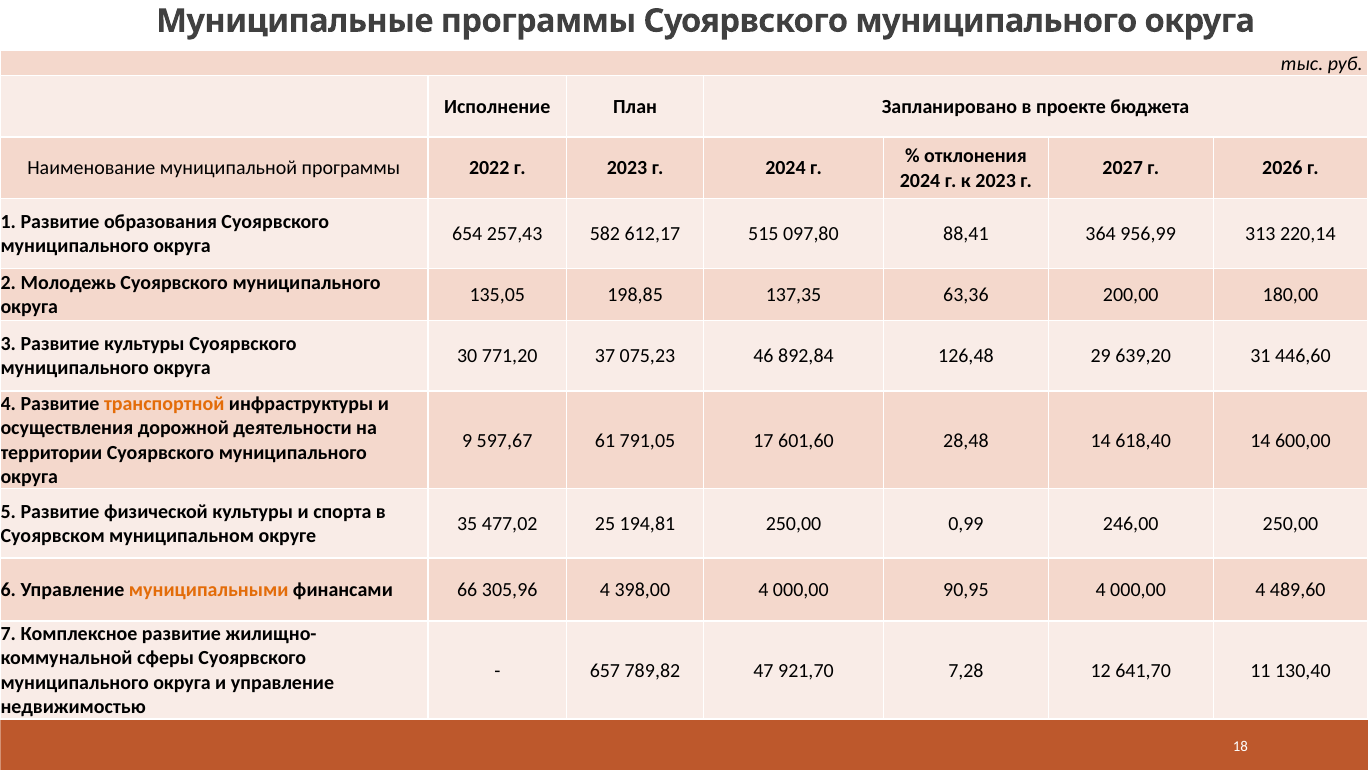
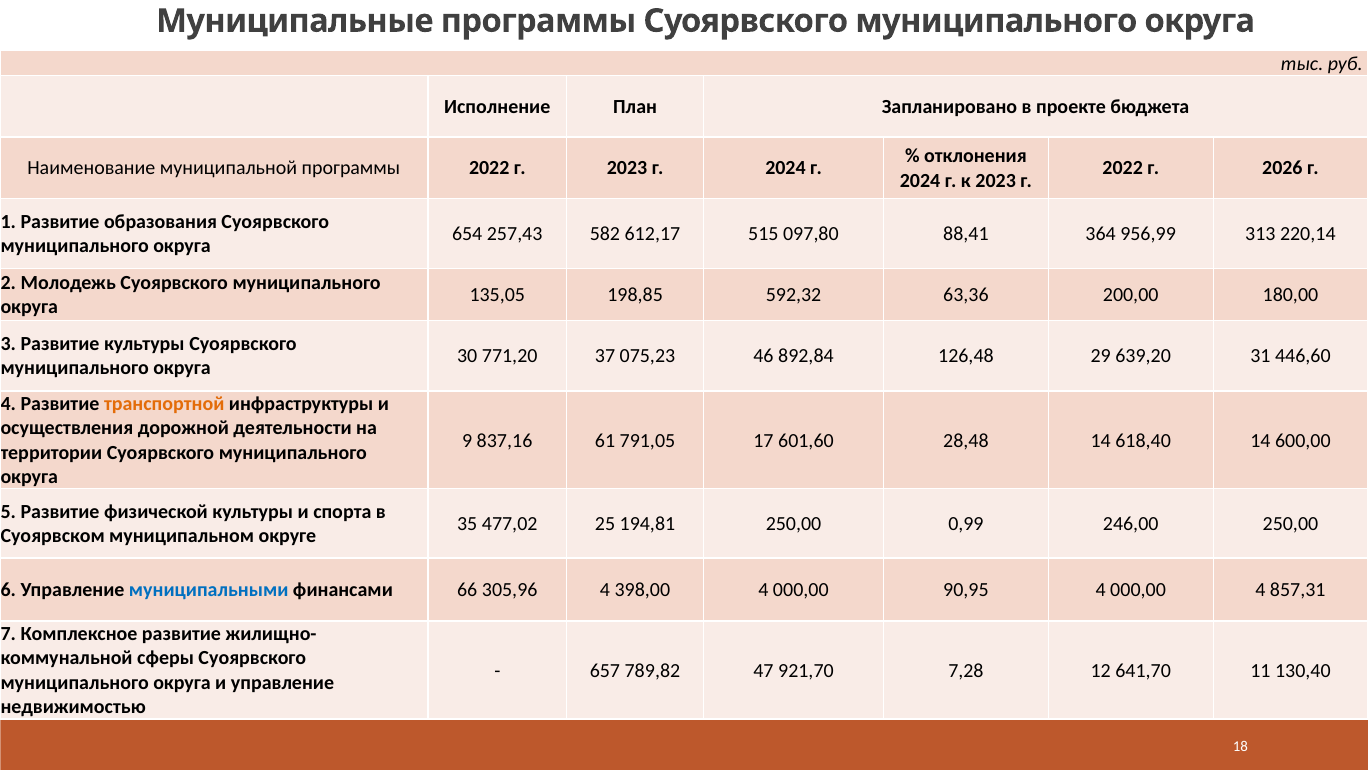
2027: 2027 -> 2022 (1123, 168)
137,35: 137,35 -> 592,32 (794, 295)
597,67: 597,67 -> 837,16 (505, 440)
муниципальными colour: orange -> blue (209, 590)
489,60: 489,60 -> 857,31 (1298, 590)
